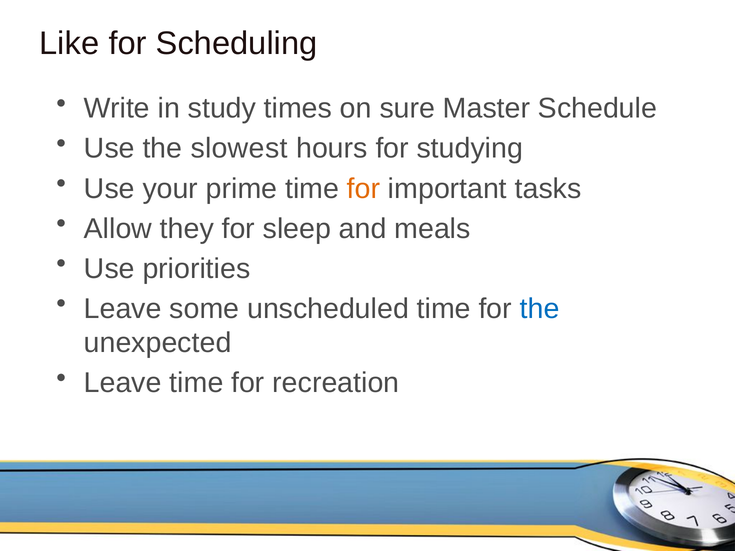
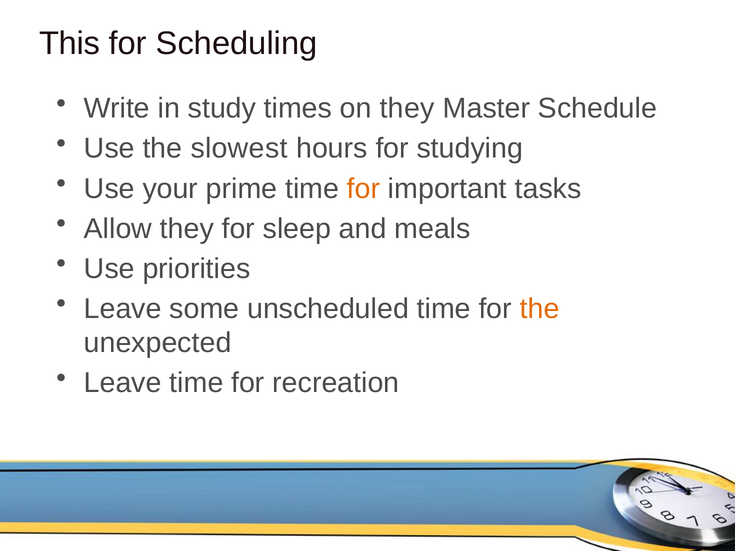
Like: Like -> This (69, 44)
on sure: sure -> they (407, 109)
the colour: blue -> orange (540, 309)
